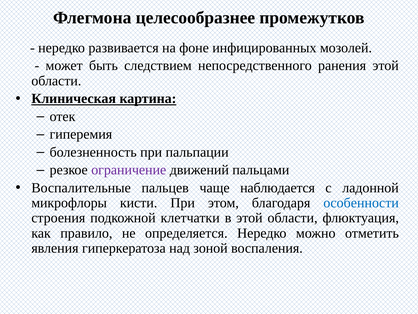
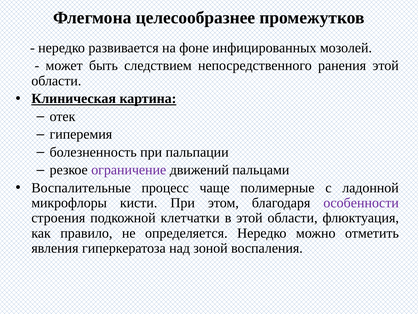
пальцев: пальцев -> процесс (165, 188)
наблюдается: наблюдается -> полимерные (277, 188)
особенности colour: blue -> purple (361, 203)
